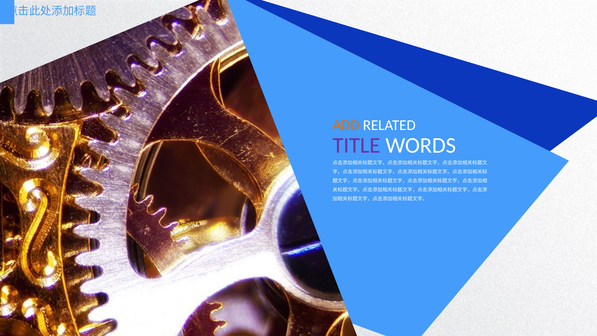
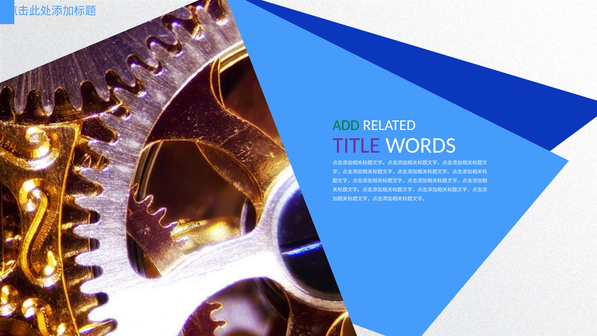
ADD colour: orange -> green (346, 125)
